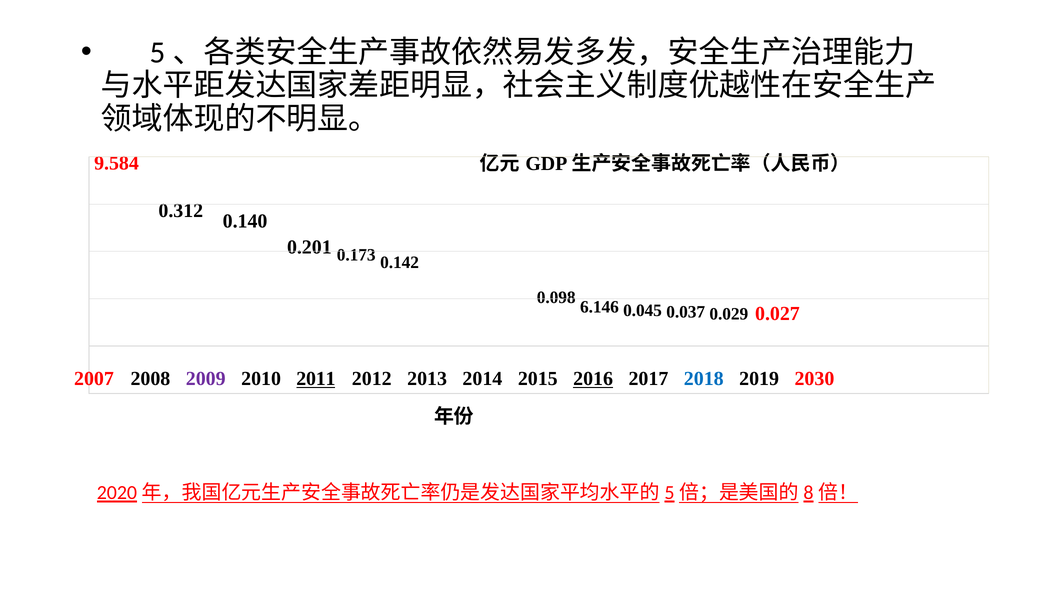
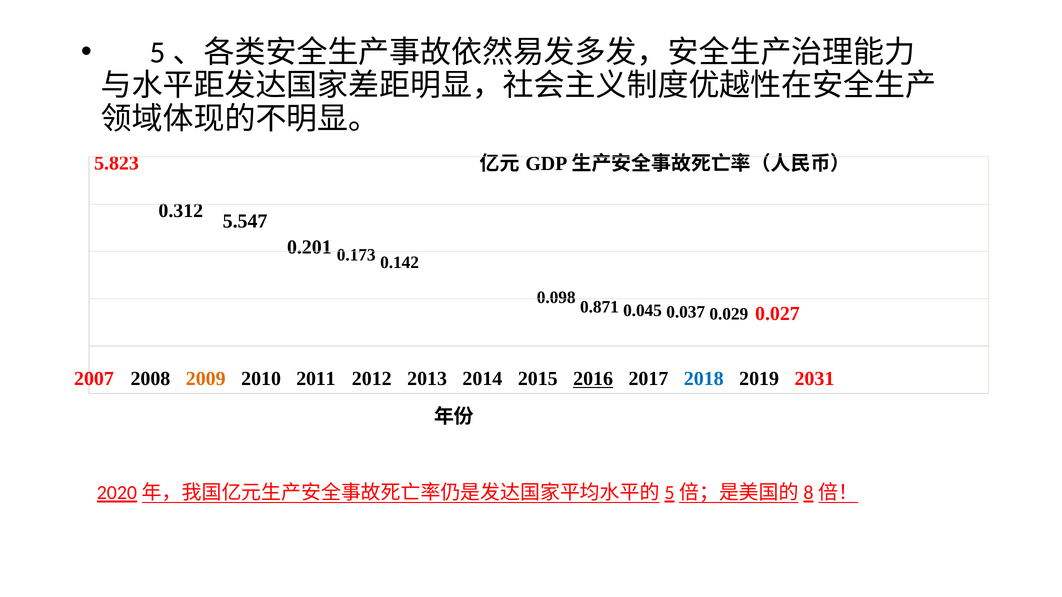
9.584: 9.584 -> 5.823 (116, 163)
0.140: 0.140 -> 5.547 (245, 221)
6.146: 6.146 -> 0.871 (599, 307)
2009 colour: purple -> orange (206, 379)
2011 underline: present -> none (316, 379)
2030: 2030 -> 2031 (814, 379)
